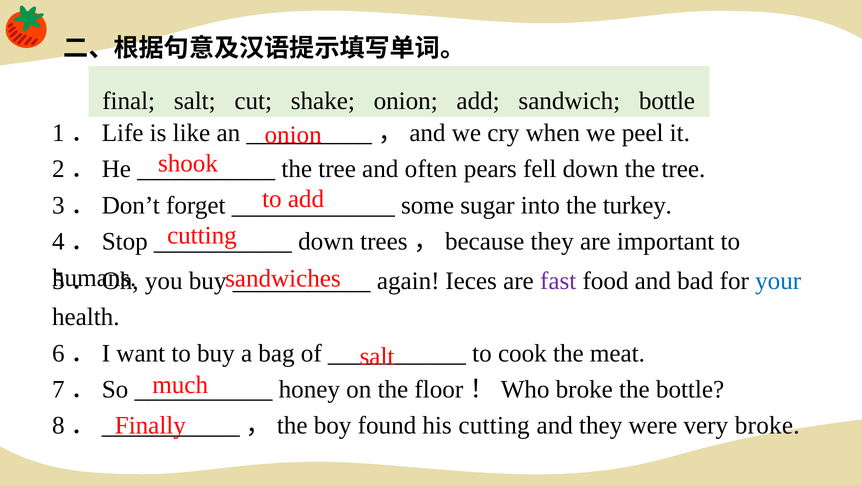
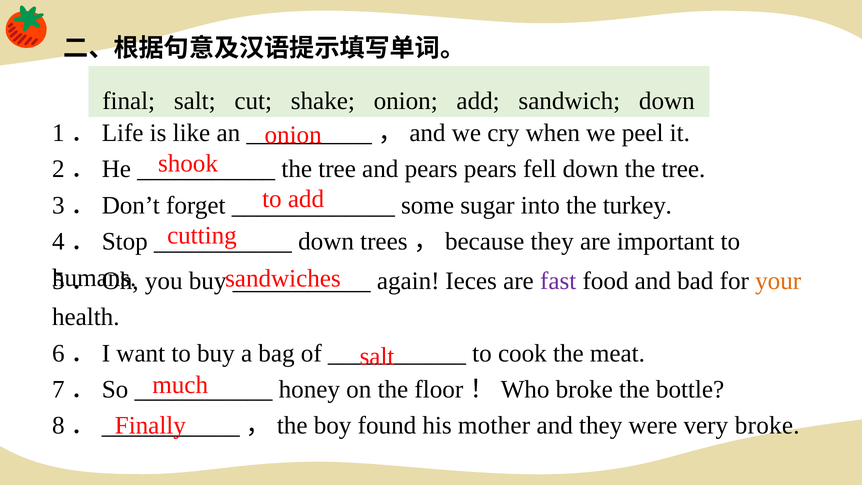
sandwich bottle: bottle -> down (667, 101)
and often: often -> pears (431, 169)
your colour: blue -> orange (778, 281)
his cutting: cutting -> mother (494, 426)
